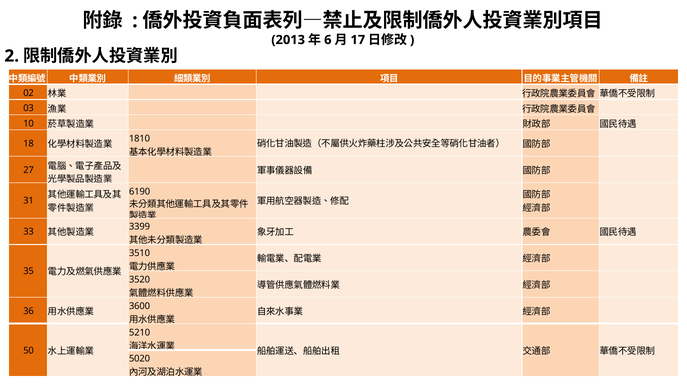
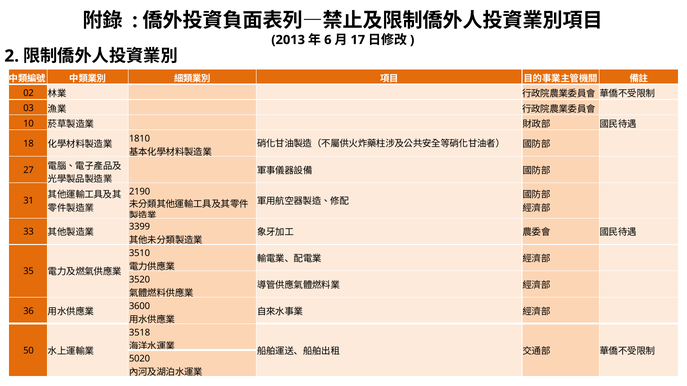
6190: 6190 -> 2190 (140, 192)
5210: 5210 -> 3518 (140, 333)
